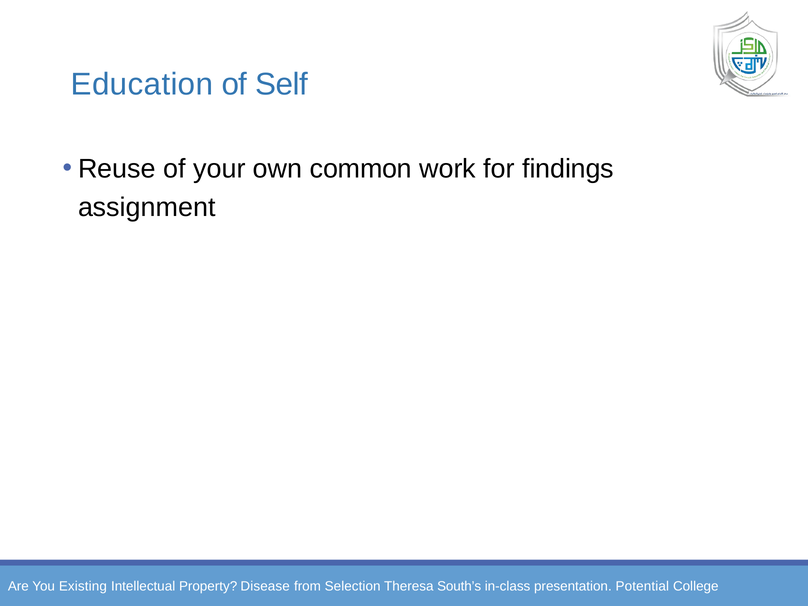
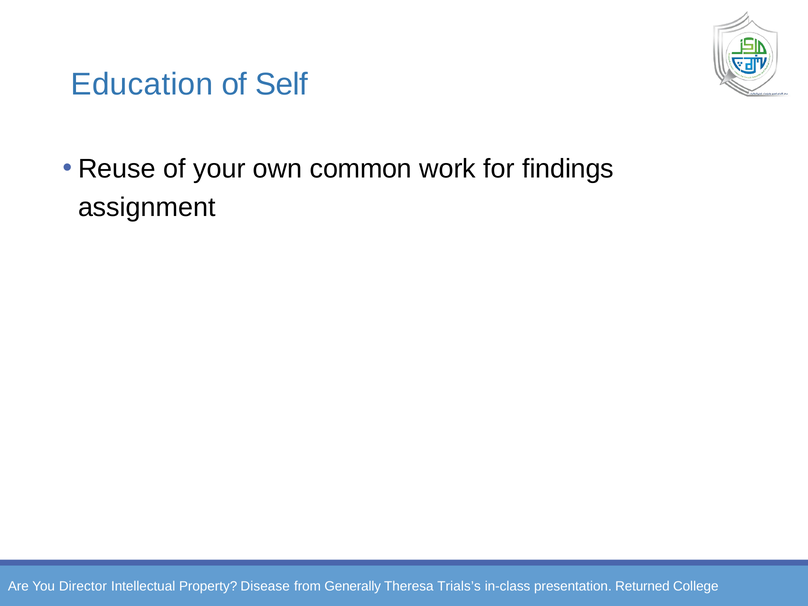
Existing: Existing -> Director (83, 586)
Selection: Selection -> Generally (353, 586)
South’s: South’s -> Trials’s (459, 586)
Potential: Potential -> Returned (642, 586)
